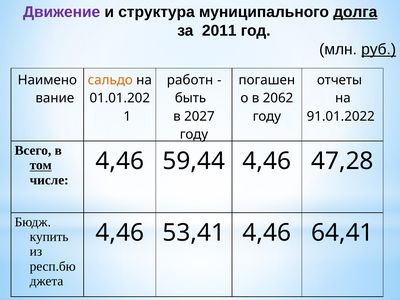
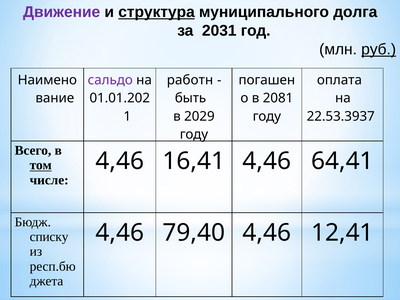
структура underline: none -> present (157, 12)
долга underline: present -> none (355, 12)
2011: 2011 -> 2031 (219, 31)
сальдо colour: orange -> purple (110, 80)
отчеты: отчеты -> оплата (339, 80)
2062: 2062 -> 2081 (278, 98)
2027: 2027 -> 2029 (199, 116)
91.01.2022: 91.01.2022 -> 22.53.3937 (341, 116)
59,44: 59,44 -> 16,41 (194, 161)
47,28: 47,28 -> 64,41 (342, 161)
53,41: 53,41 -> 79,40 (194, 233)
64,41: 64,41 -> 12,41 (342, 233)
купить: купить -> списку (49, 237)
